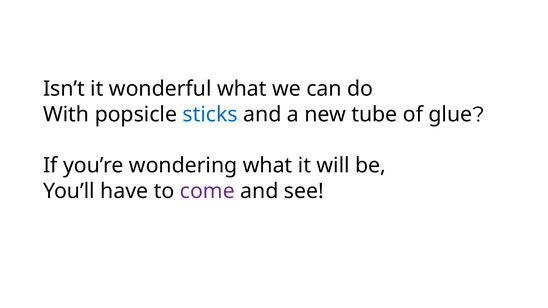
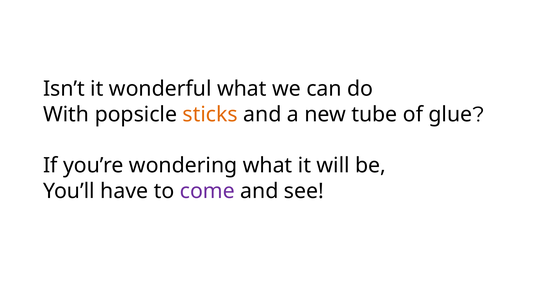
sticks colour: blue -> orange (210, 115)
